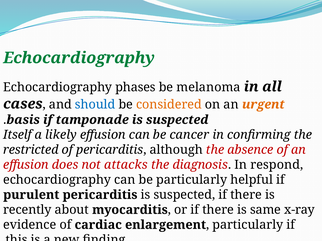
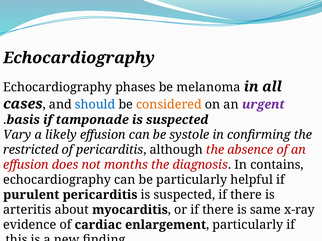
Echocardiography colour: green -> black (79, 58)
urgent colour: orange -> purple (263, 105)
Itself: Itself -> Vary (17, 135)
cancer: cancer -> systole (189, 135)
attacks: attacks -> months (126, 165)
respond: respond -> contains (277, 165)
recently: recently -> arteritis (27, 210)
